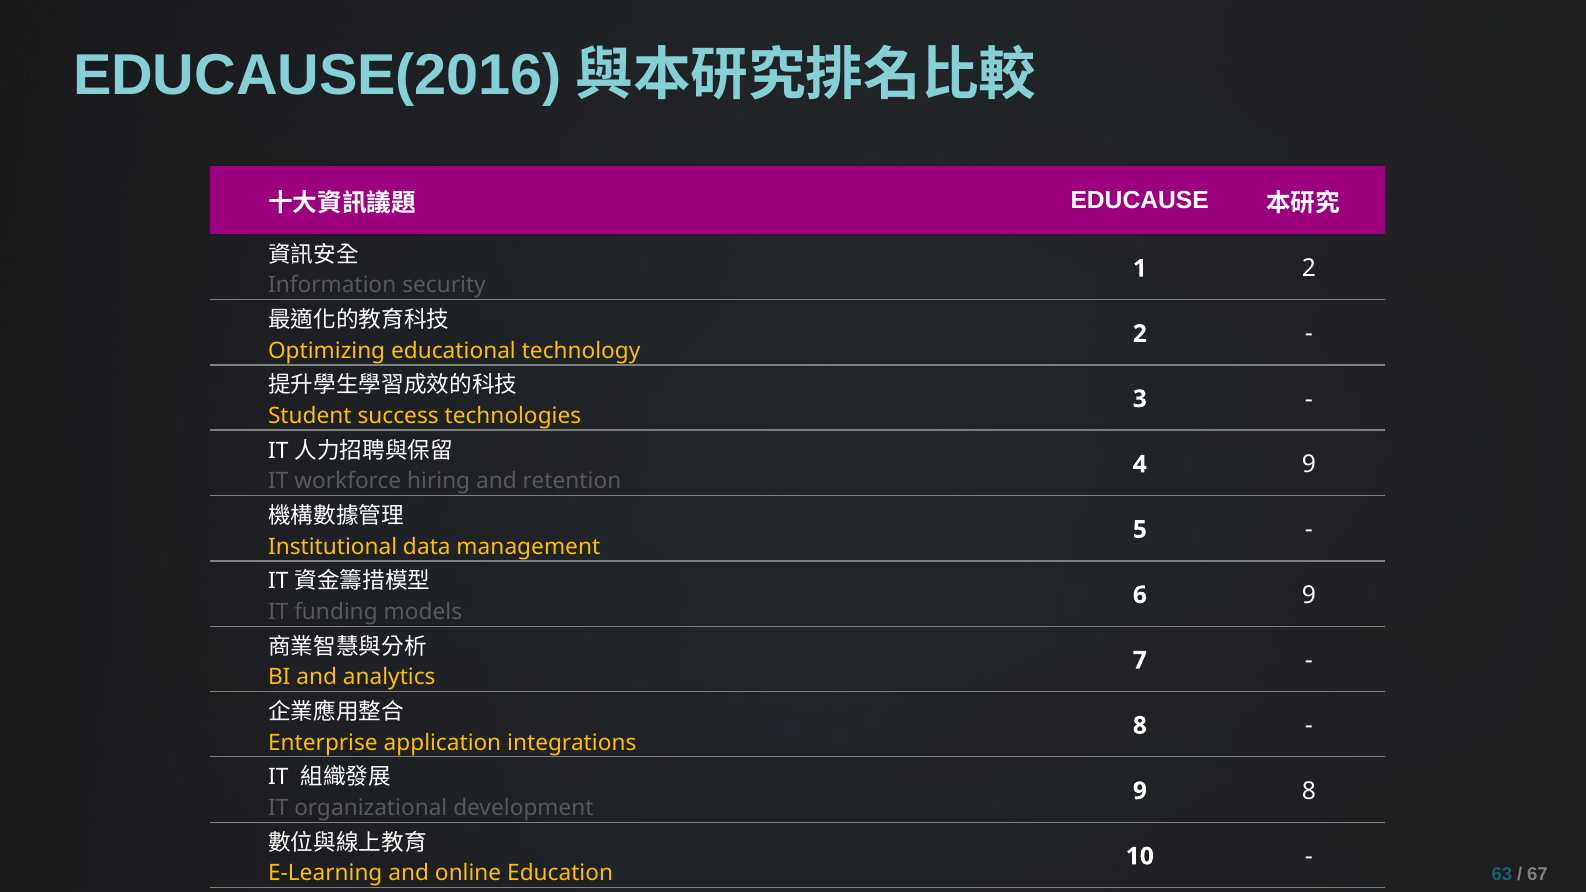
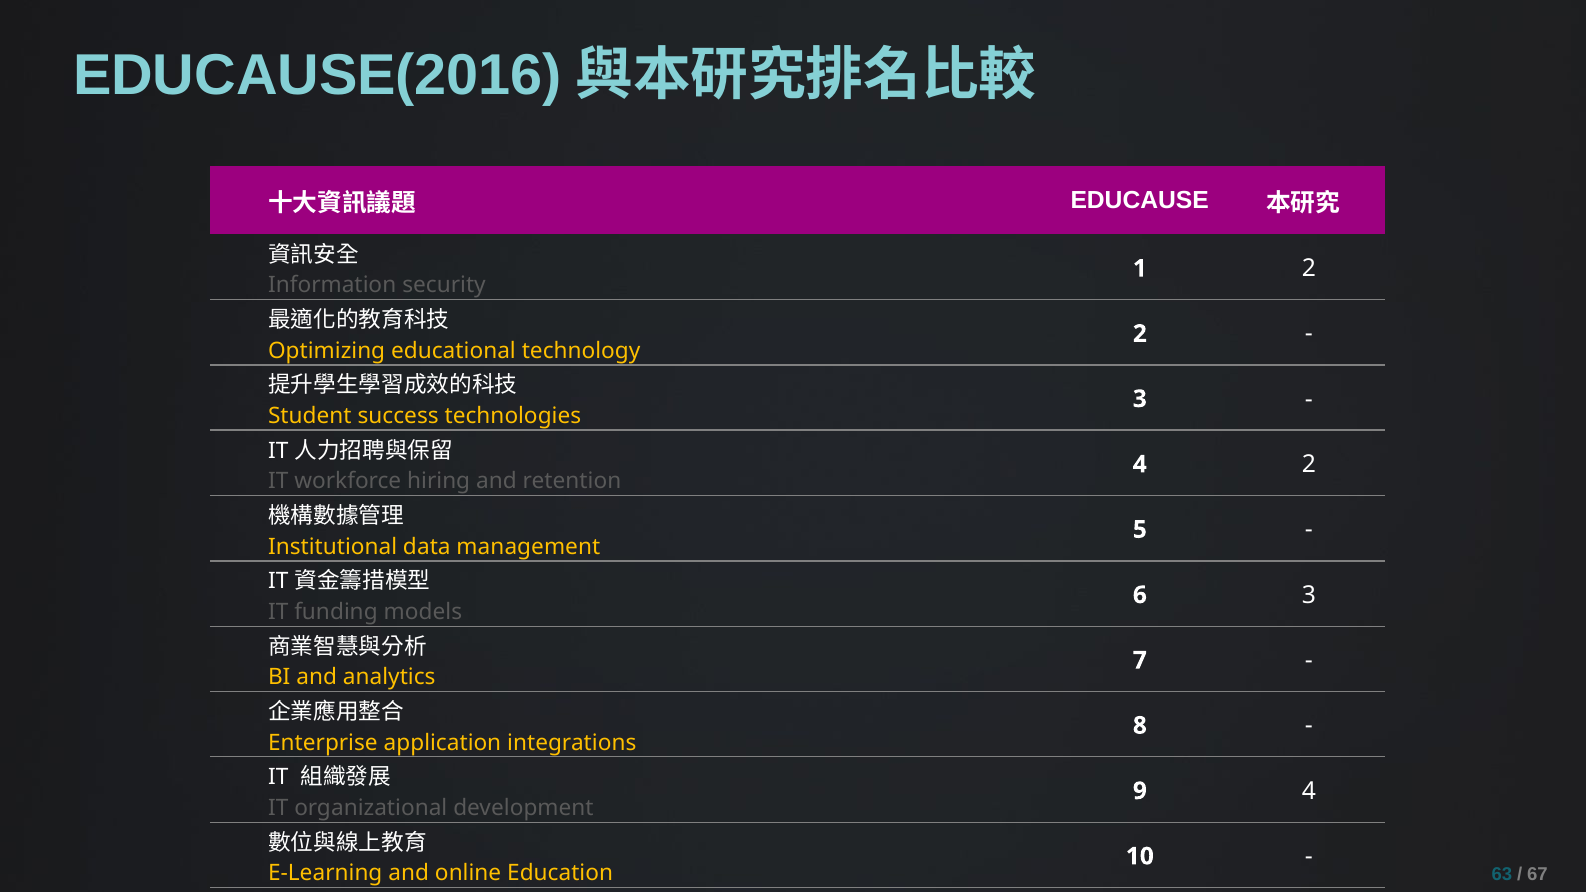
4 9: 9 -> 2 (1309, 464)
6 9: 9 -> 3 (1309, 595)
9 8: 8 -> 4 (1309, 791)
